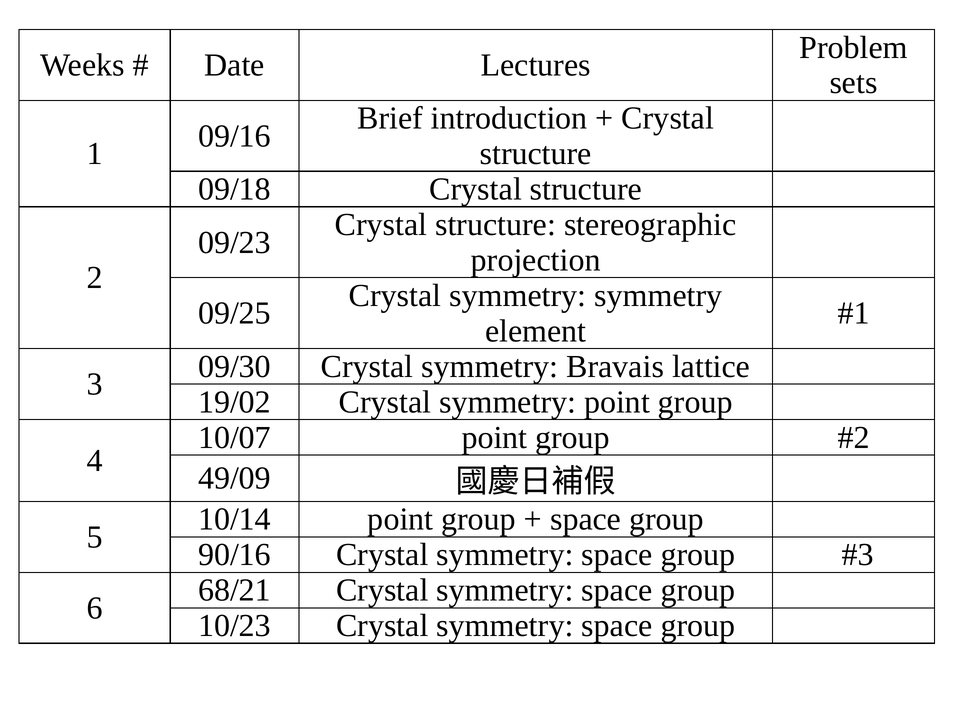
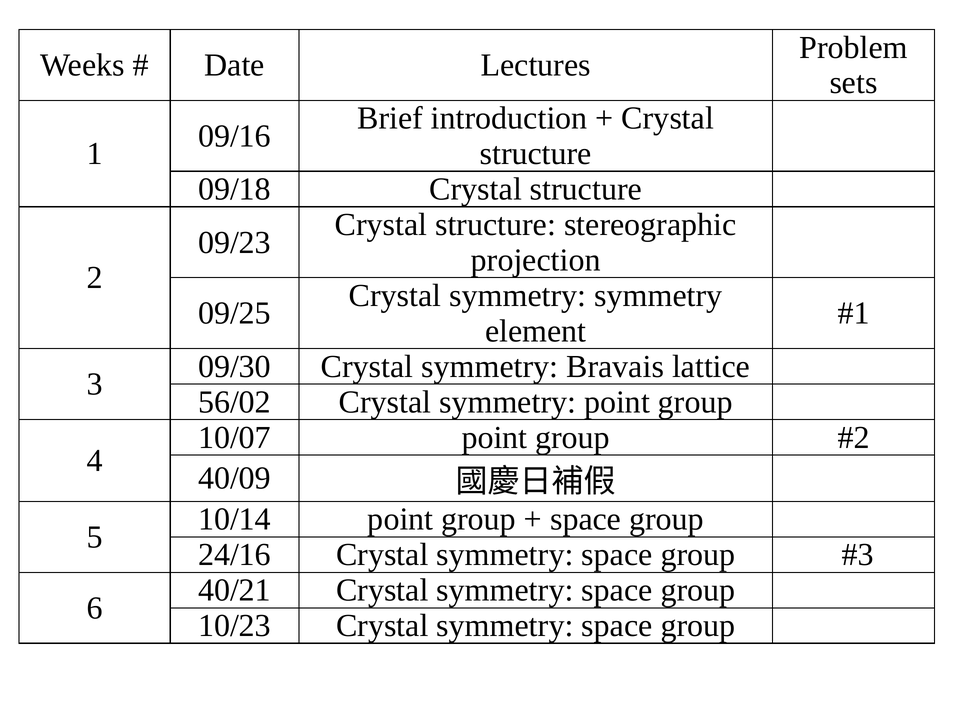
19/02: 19/02 -> 56/02 (235, 402)
49/09: 49/09 -> 40/09 (235, 478)
90/16: 90/16 -> 24/16 (235, 555)
68/21: 68/21 -> 40/21 (235, 590)
